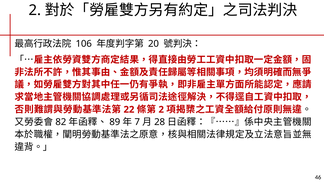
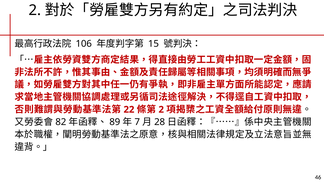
20: 20 -> 15 (153, 44)
